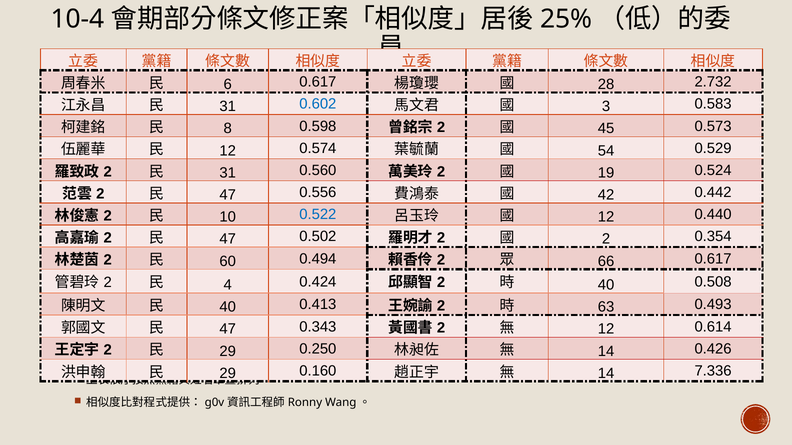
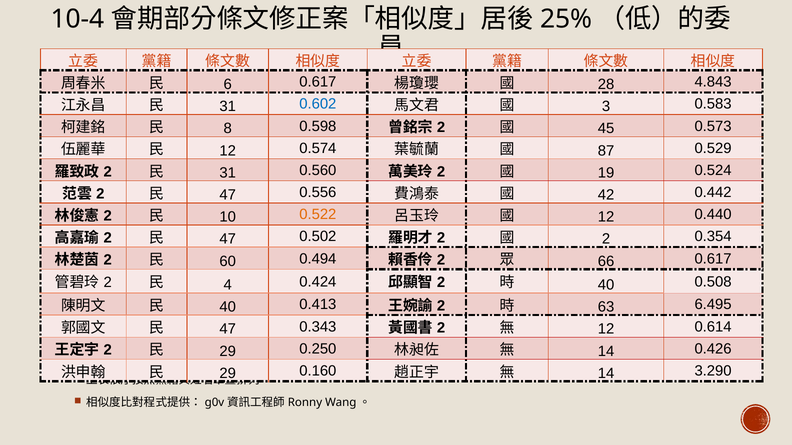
2.732: 2.732 -> 4.843 (713, 82)
54: 54 -> 87 (606, 151)
0.522 colour: blue -> orange (318, 215)
0.493: 0.493 -> 6.495 (713, 305)
7.336: 7.336 -> 3.290 (713, 371)
